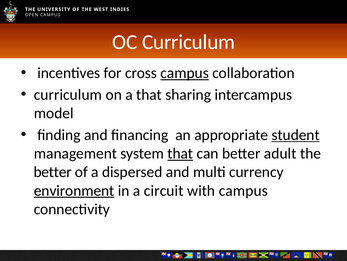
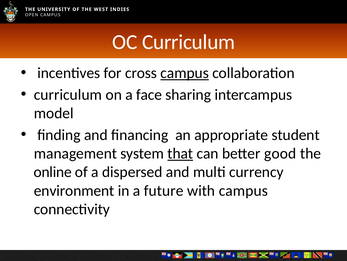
a that: that -> face (149, 94)
student underline: present -> none (296, 135)
adult: adult -> good (280, 153)
better: better -> online (53, 172)
environment underline: present -> none (74, 190)
circuit: circuit -> future (164, 190)
